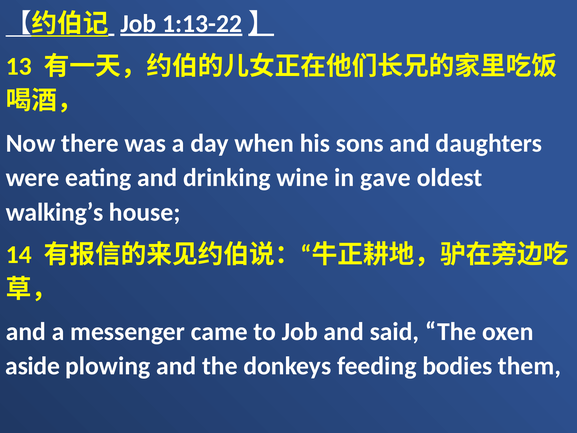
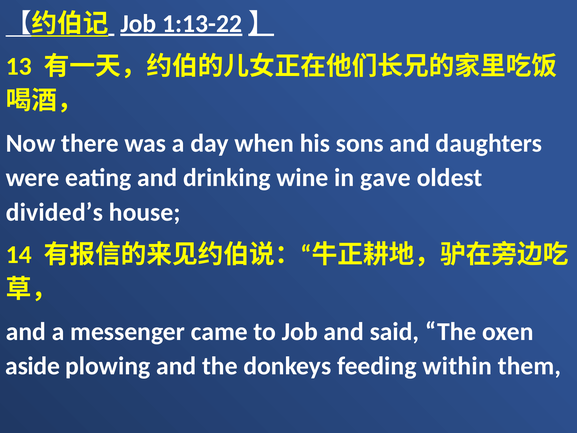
walking’s: walking’s -> divided’s (54, 212)
bodies: bodies -> within (457, 366)
